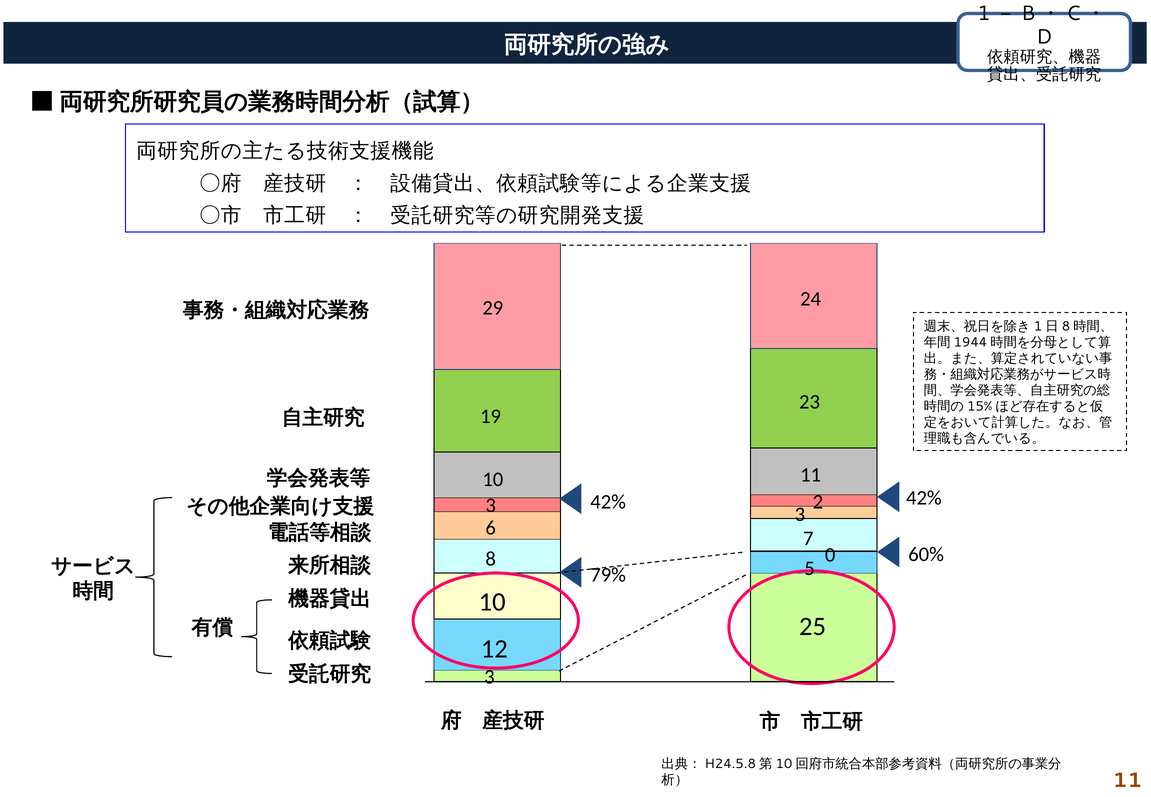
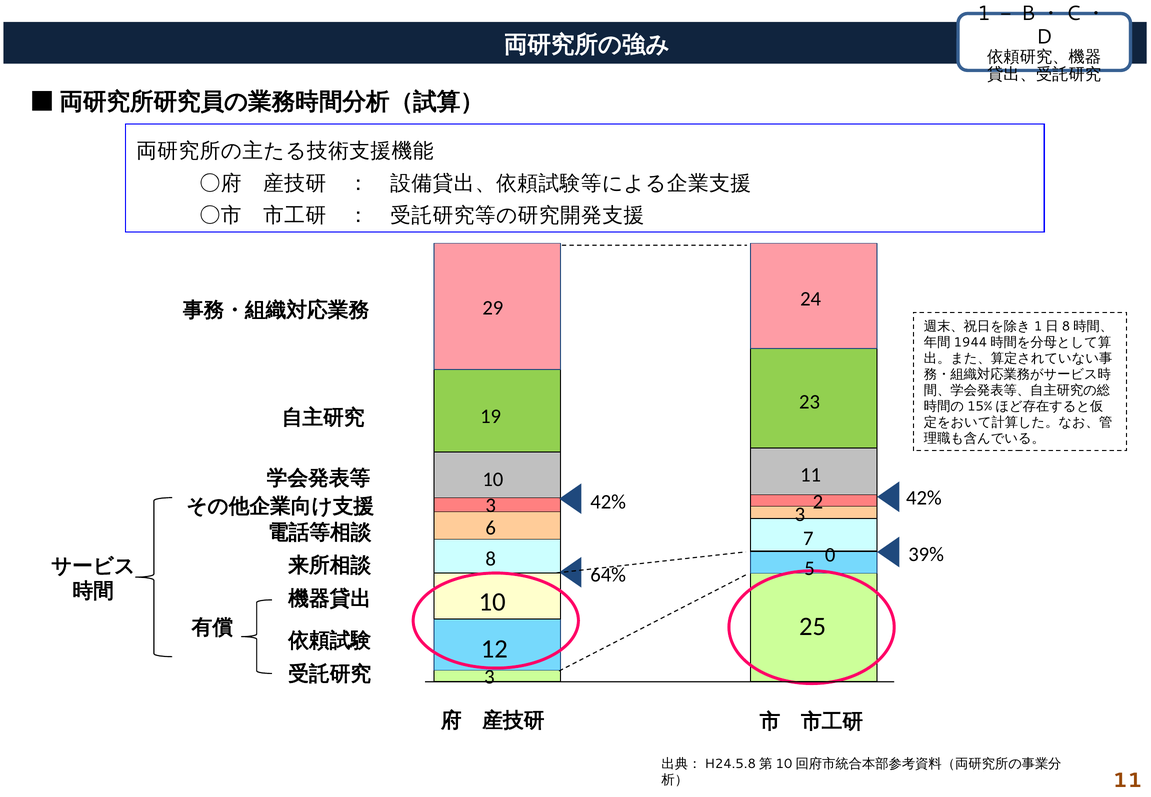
60%: 60% -> 39% (926, 554)
79%: 79% -> 64% (608, 575)
